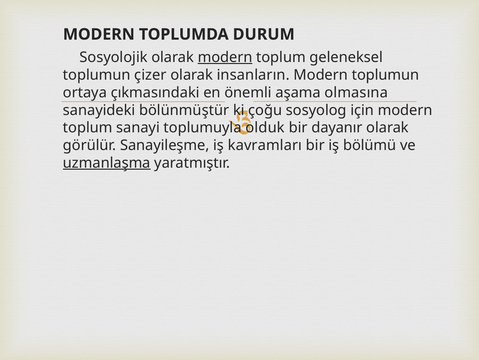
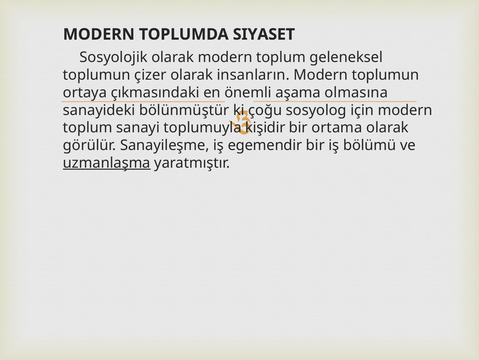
DURUM: DURUM -> SIYASET (264, 34)
modern underline: present -> none (225, 57)
olduk: olduk -> kişidir (265, 127)
dayanır: dayanır -> ortama (337, 127)
kavramları: kavramları -> egemendir (265, 145)
